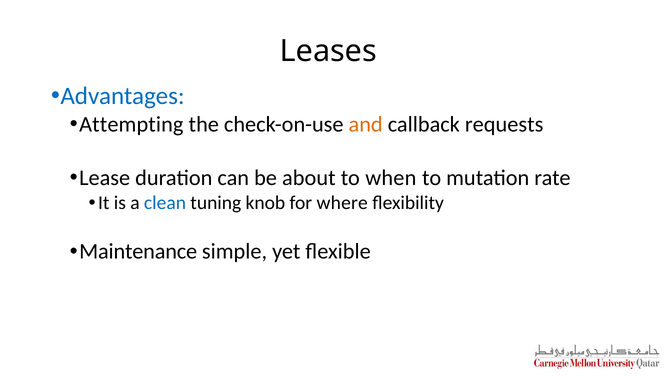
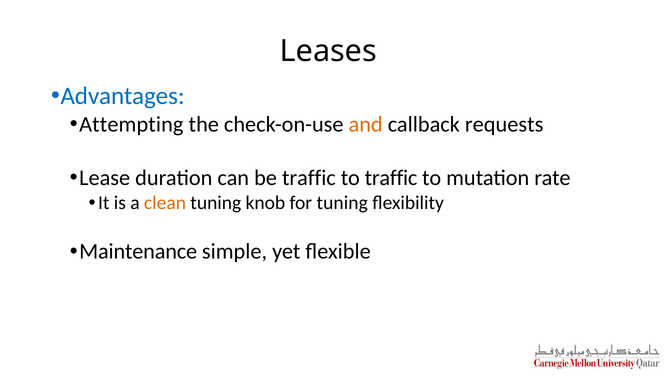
be about: about -> traffic (309, 178)
to when: when -> traffic (391, 178)
clean colour: blue -> orange (165, 203)
for where: where -> tuning (342, 203)
